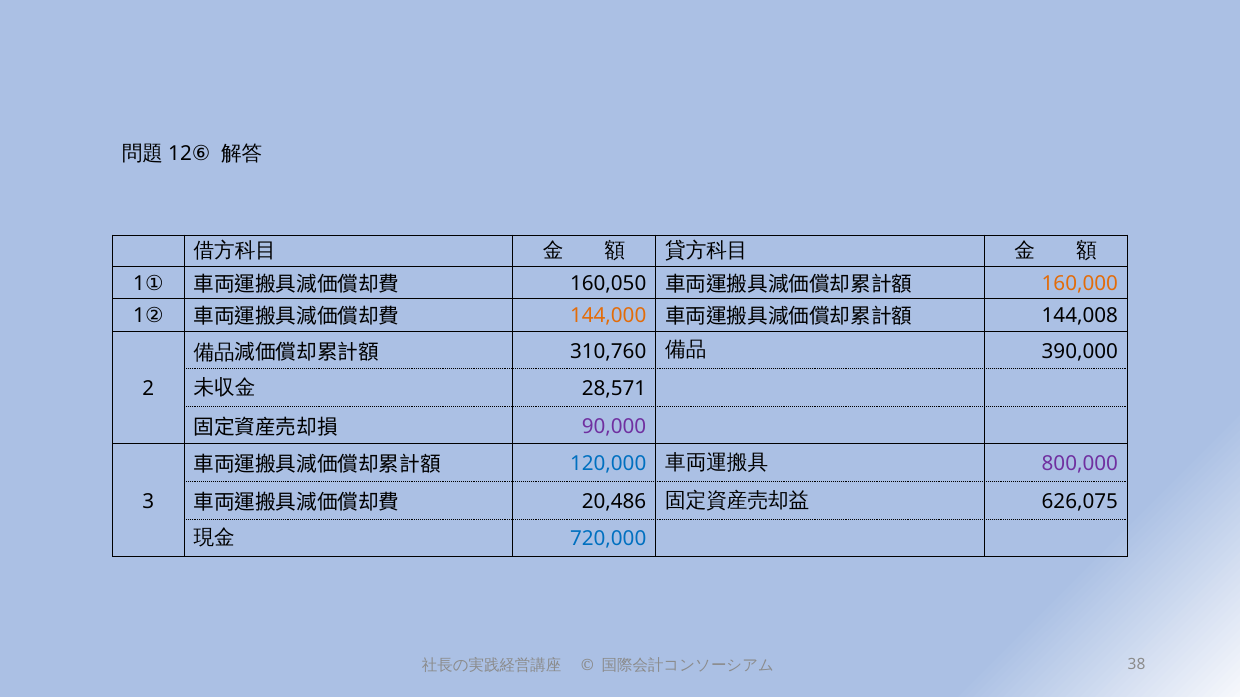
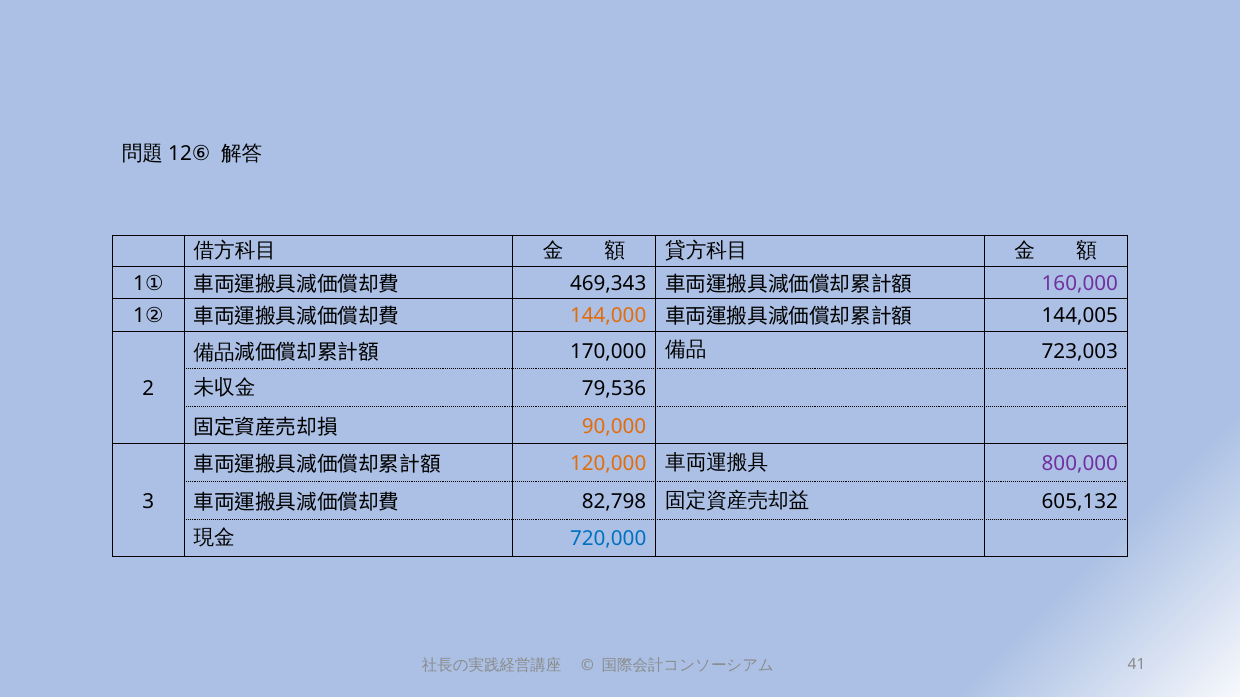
160,050: 160,050 -> 469,343 (608, 284)
160,000 colour: orange -> purple (1080, 284)
144,008: 144,008 -> 144,005 (1080, 316)
310,760: 310,760 -> 170,000 (608, 352)
390,000: 390,000 -> 723,003 (1080, 352)
28,571: 28,571 -> 79,536 (614, 389)
90,000 colour: purple -> orange (614, 427)
120,000 colour: blue -> orange (608, 464)
20,486: 20,486 -> 82,798 (614, 502)
626,075: 626,075 -> 605,132 (1080, 502)
38: 38 -> 41 (1137, 665)
